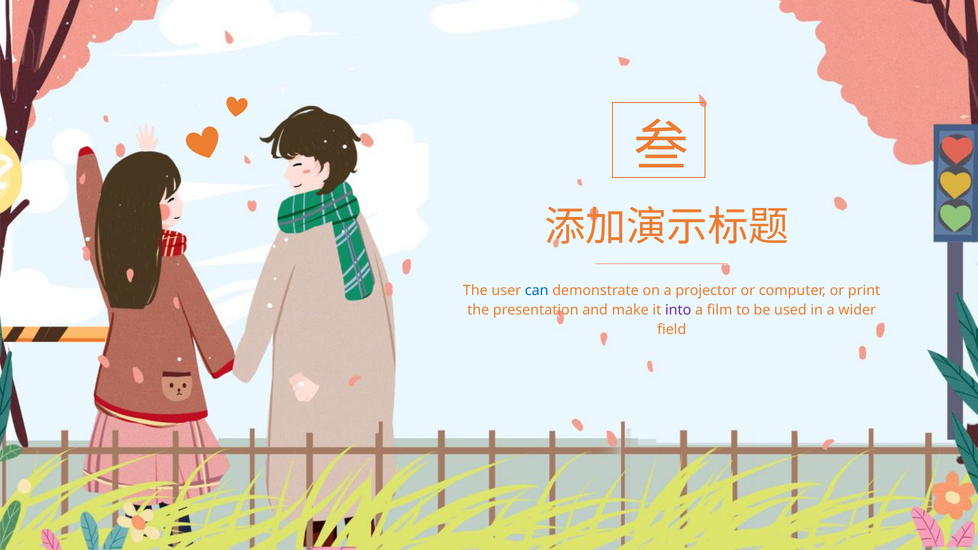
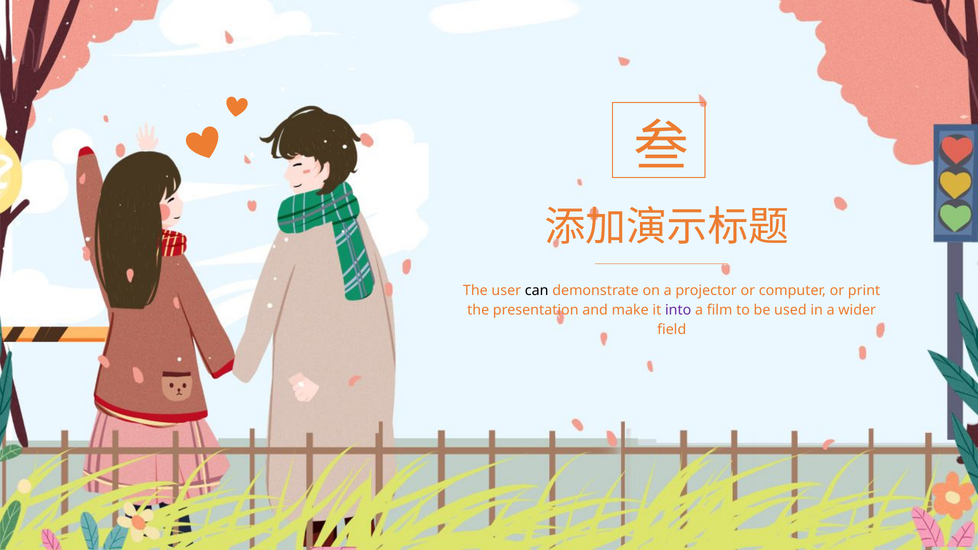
can colour: blue -> black (537, 291)
